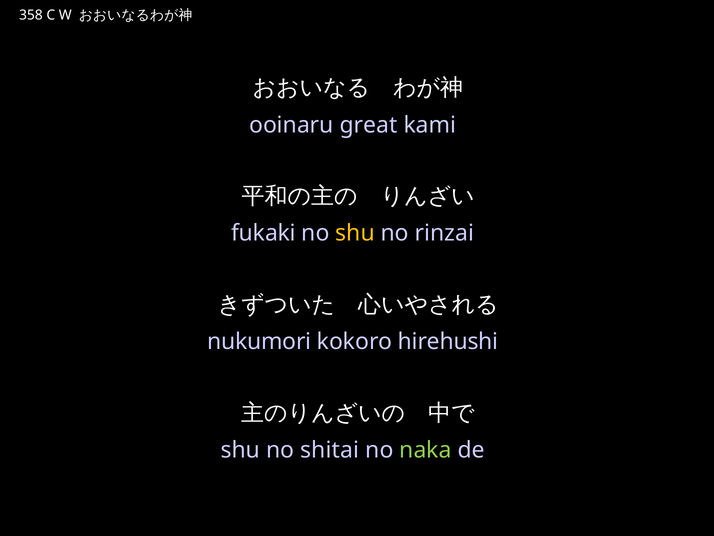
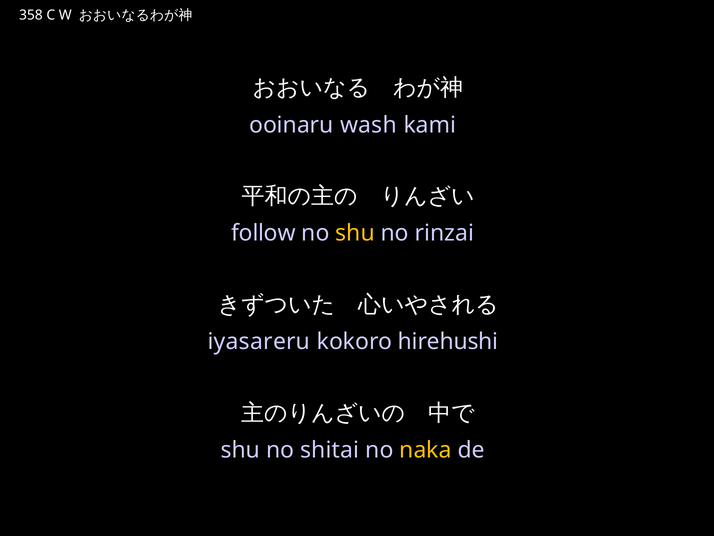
great: great -> wash (368, 125)
fukaki: fukaki -> follow (263, 233)
nukumori: nukumori -> iyasareru (259, 341)
naka colour: light green -> yellow (425, 450)
